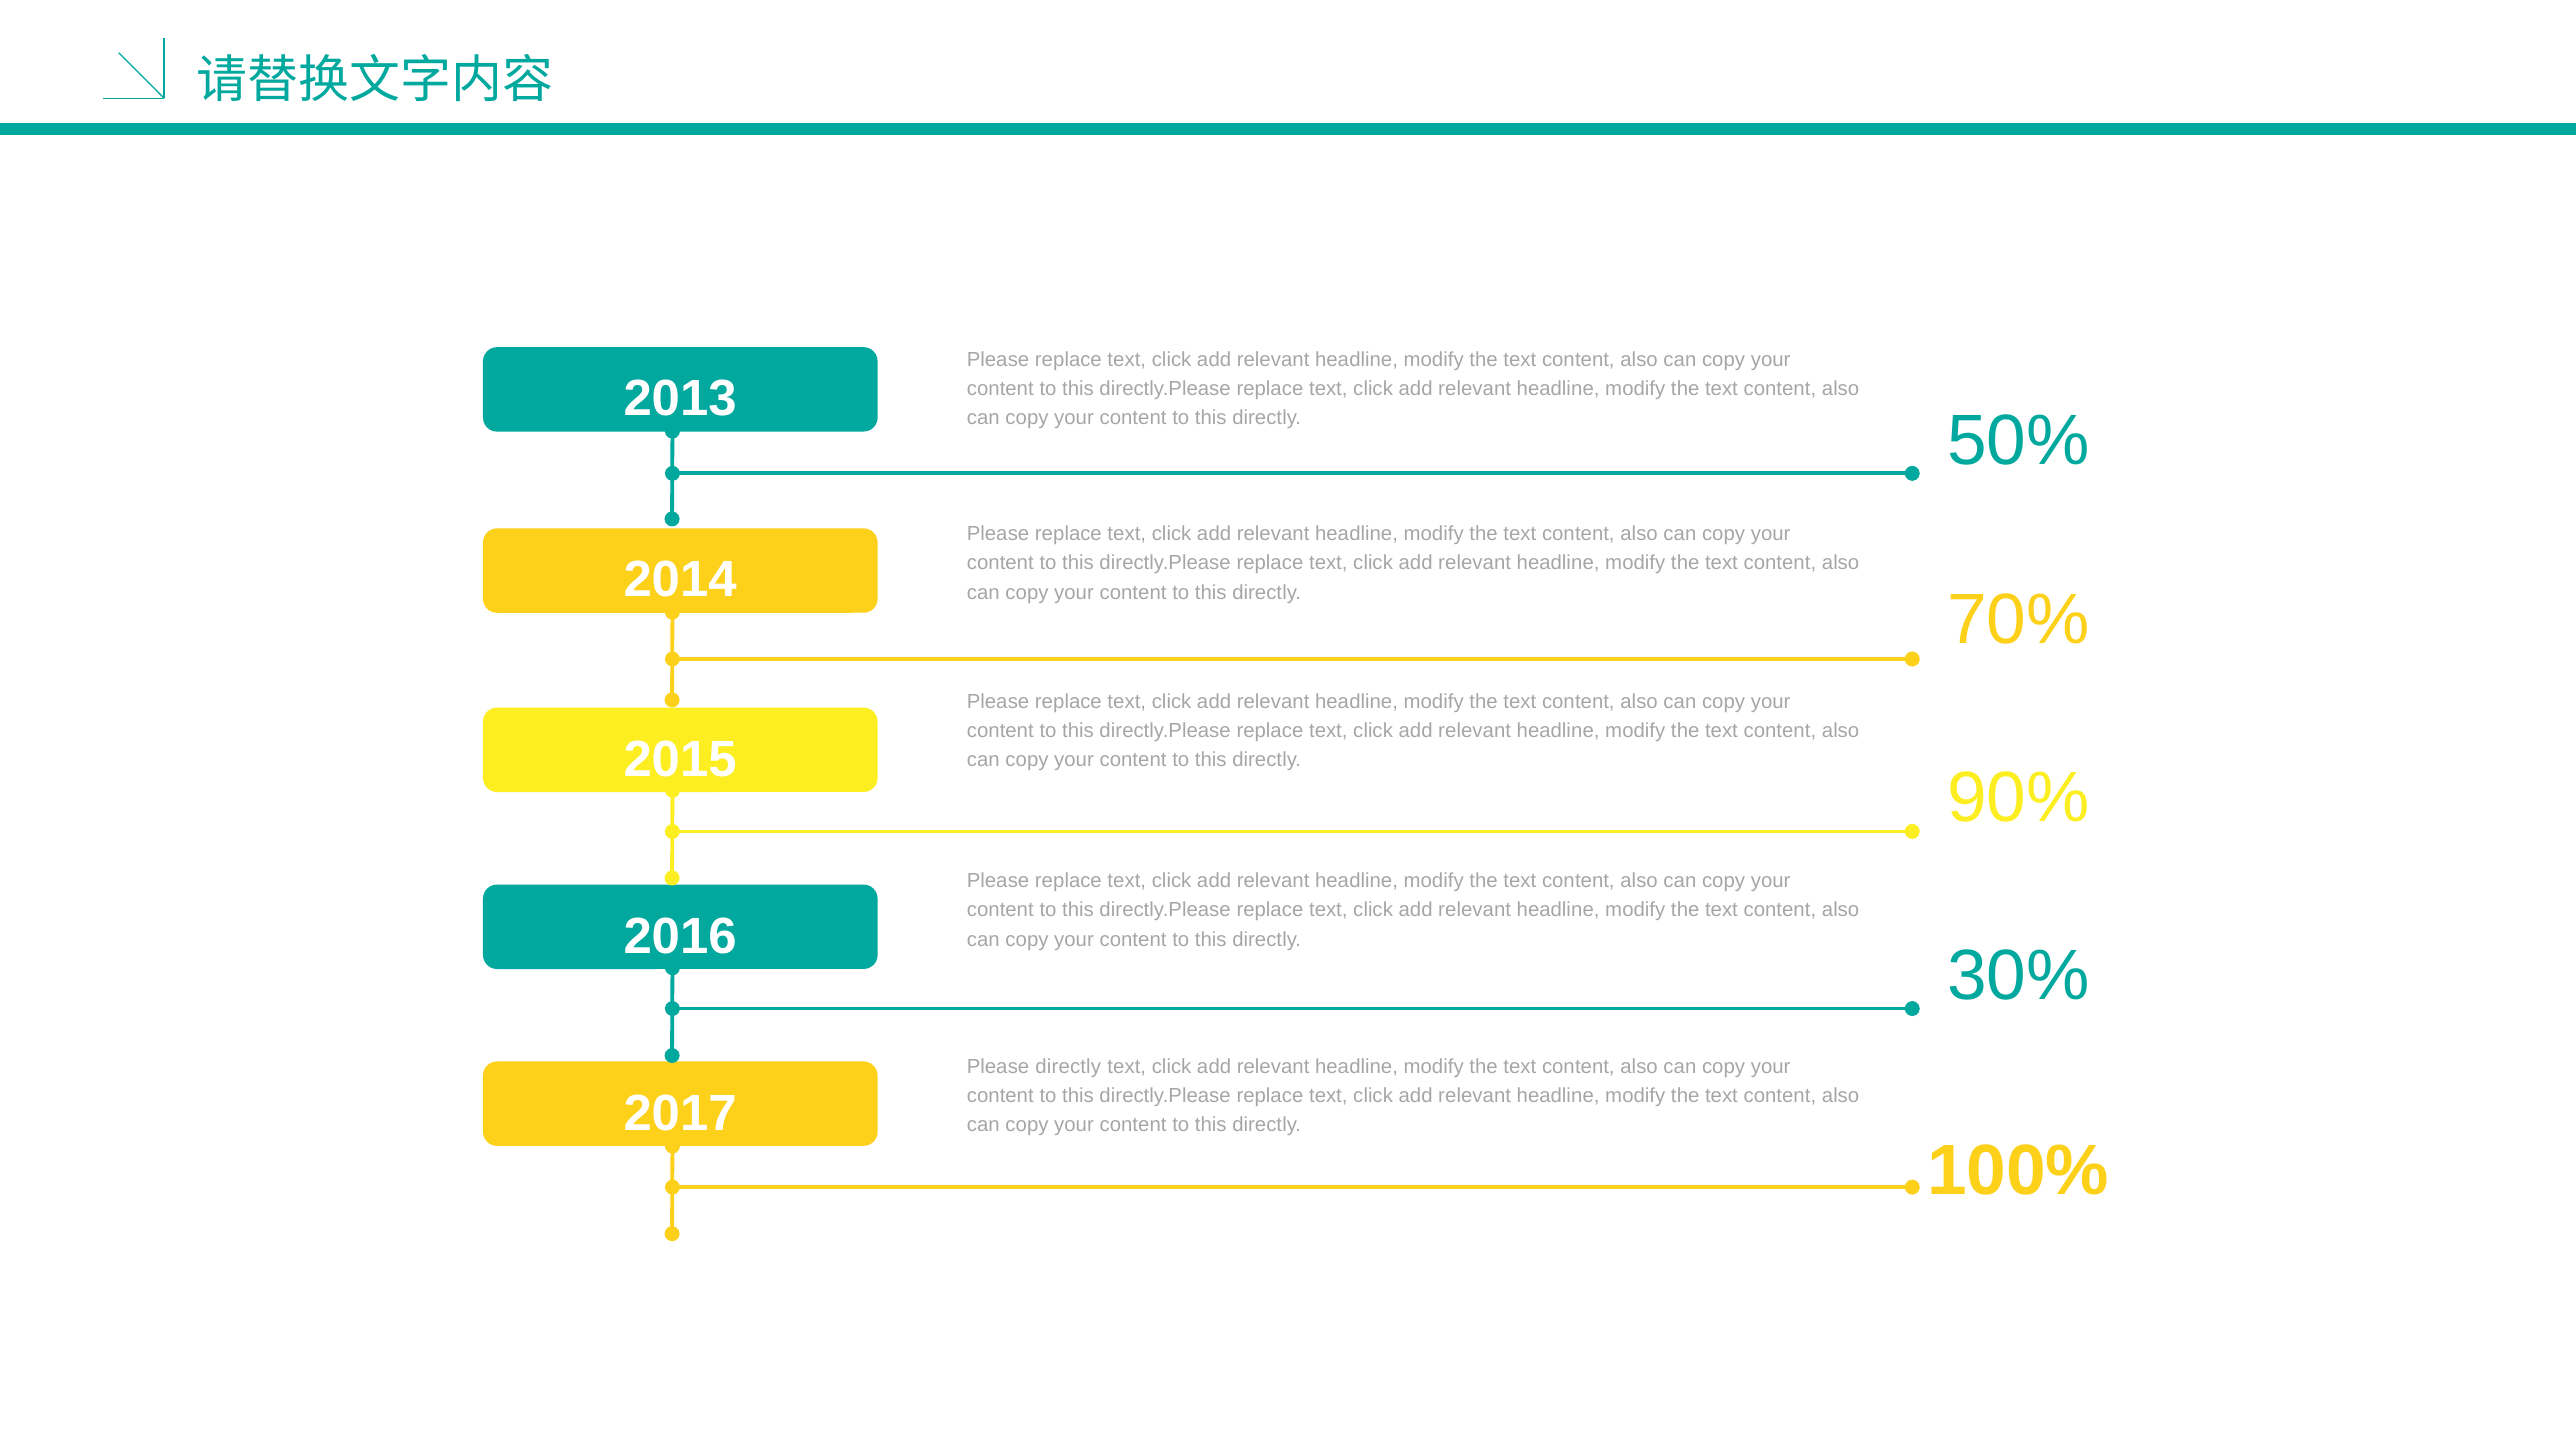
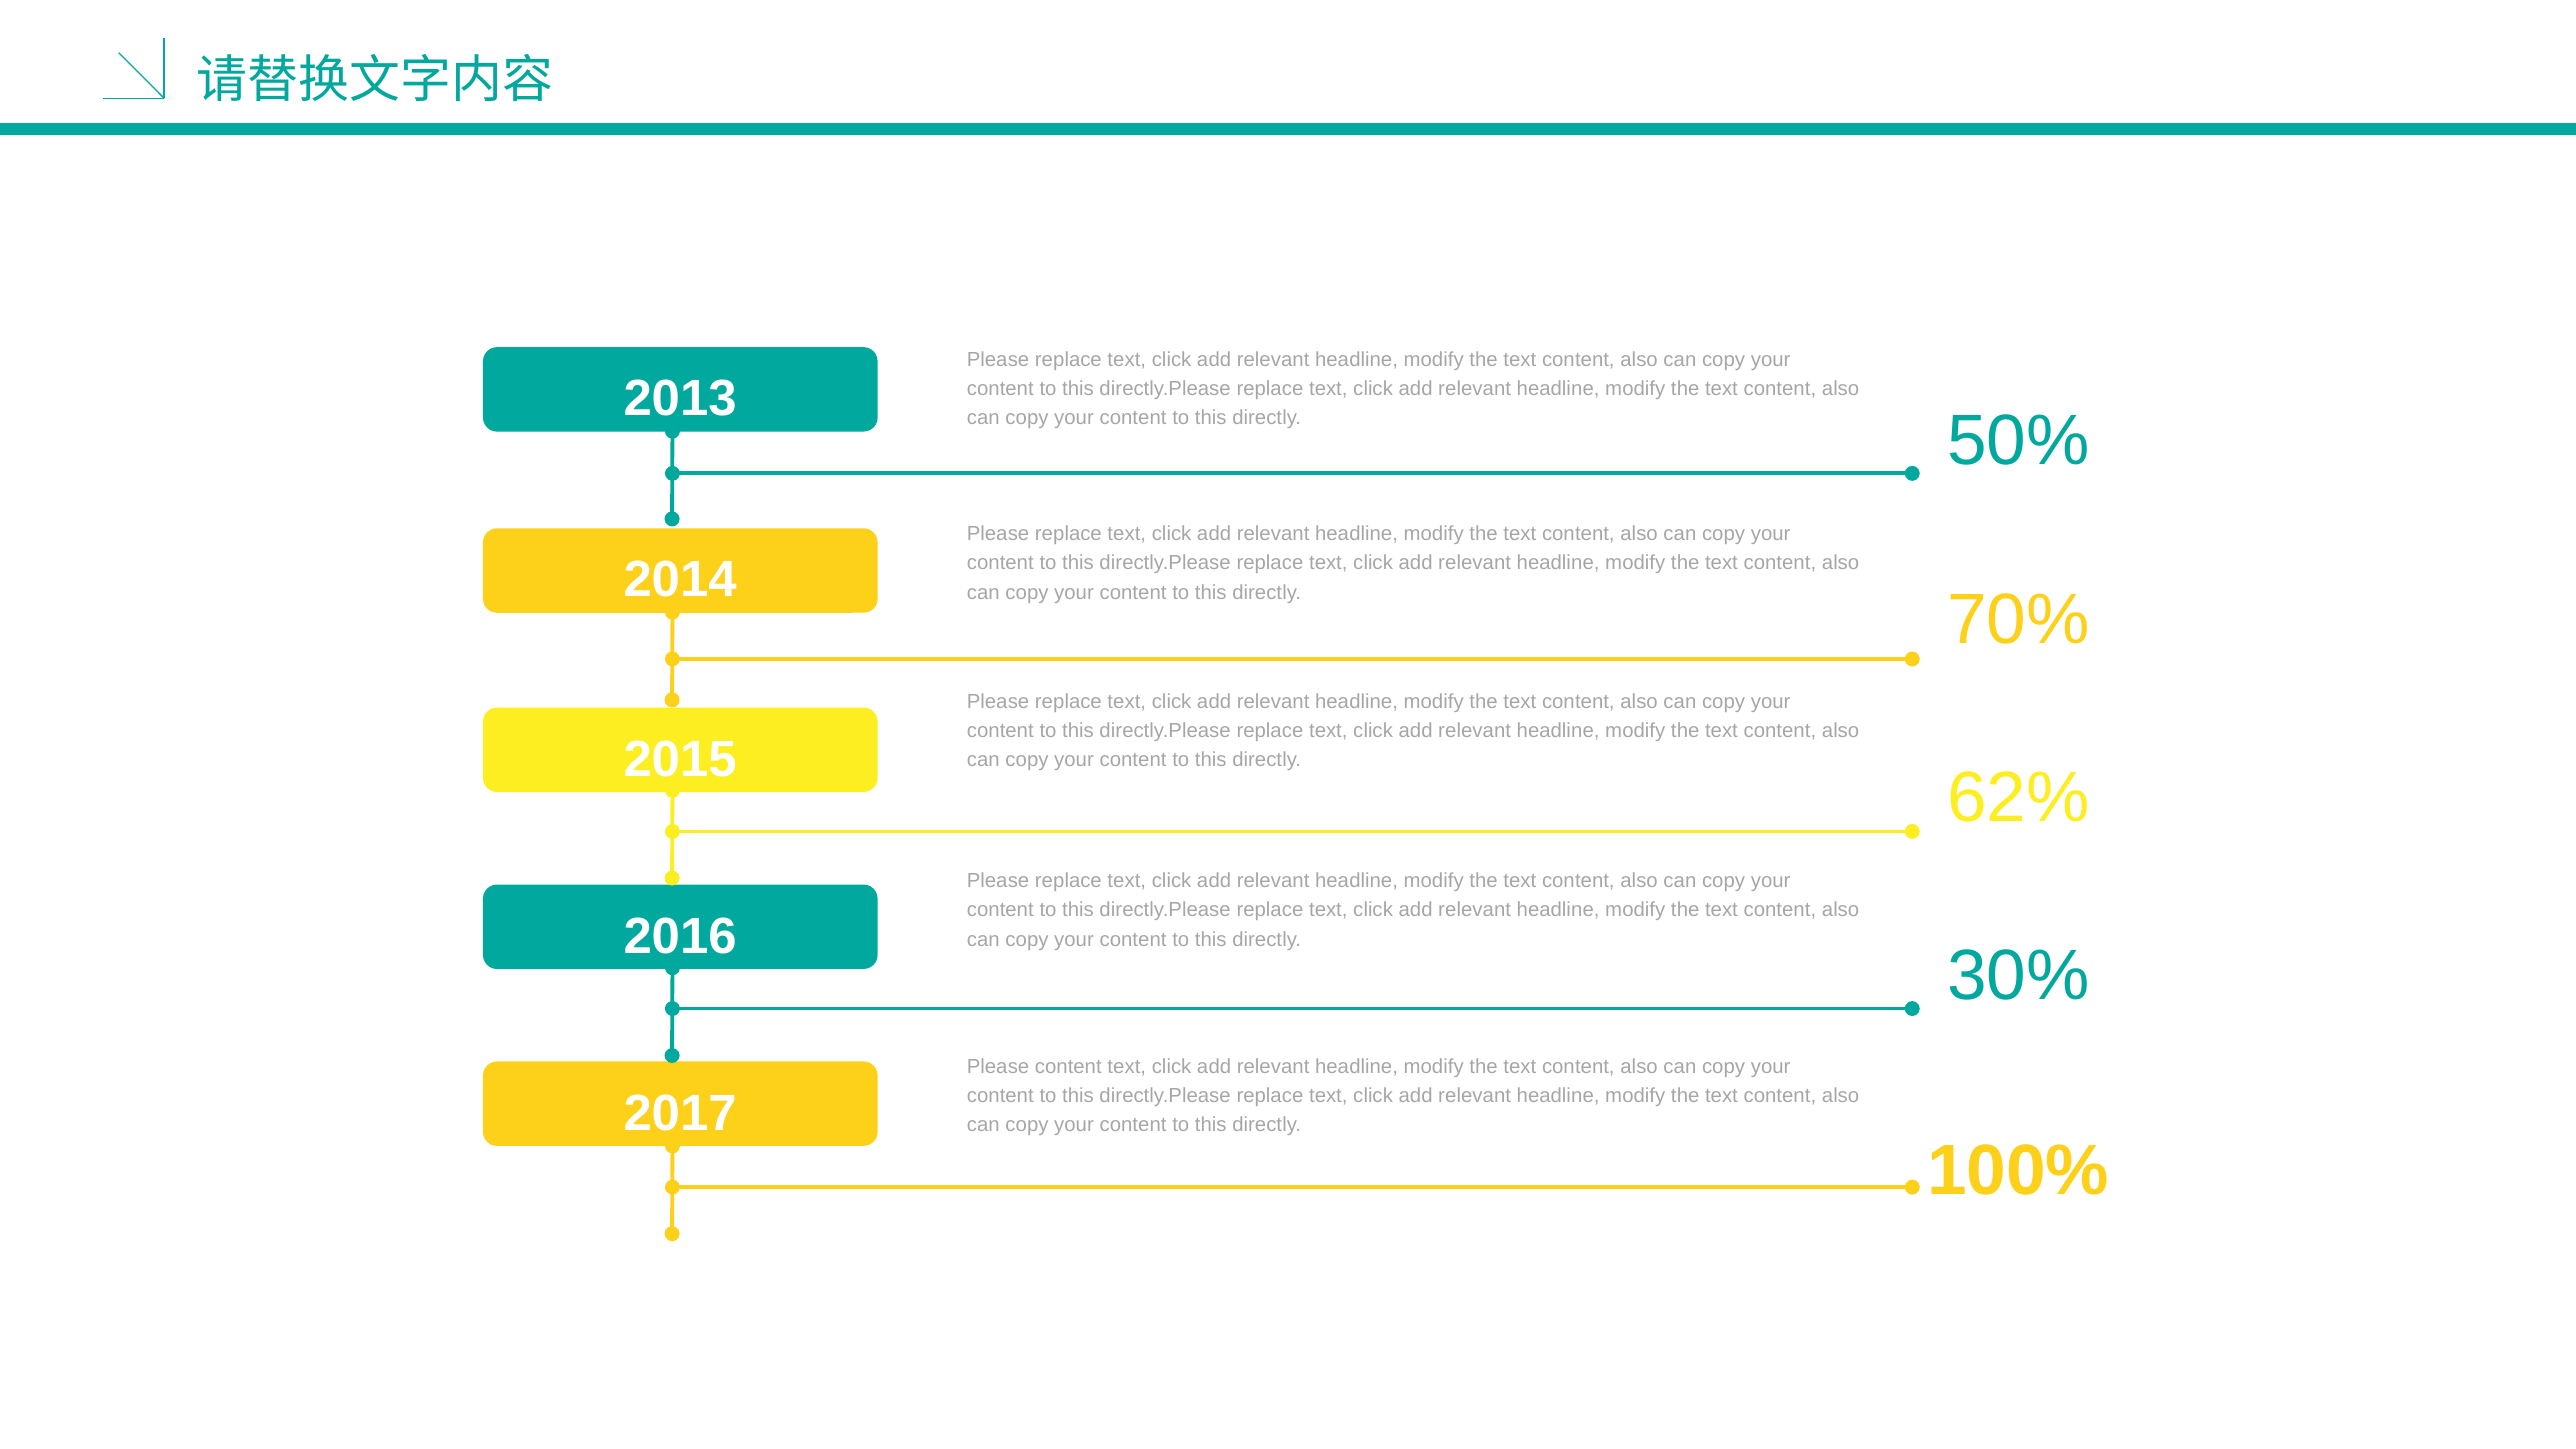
90%: 90% -> 62% (2018, 798)
Please directly: directly -> content (1068, 1066)
